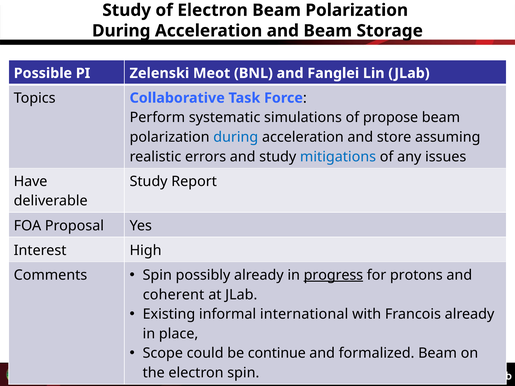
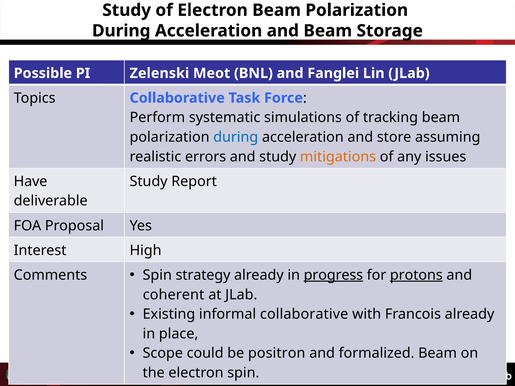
propose: propose -> tracking (390, 118)
mitigations colour: blue -> orange (338, 157)
possibly: possibly -> strategy (203, 275)
protons underline: none -> present (416, 275)
informal international: international -> collaborative (304, 314)
continue: continue -> positron (277, 354)
